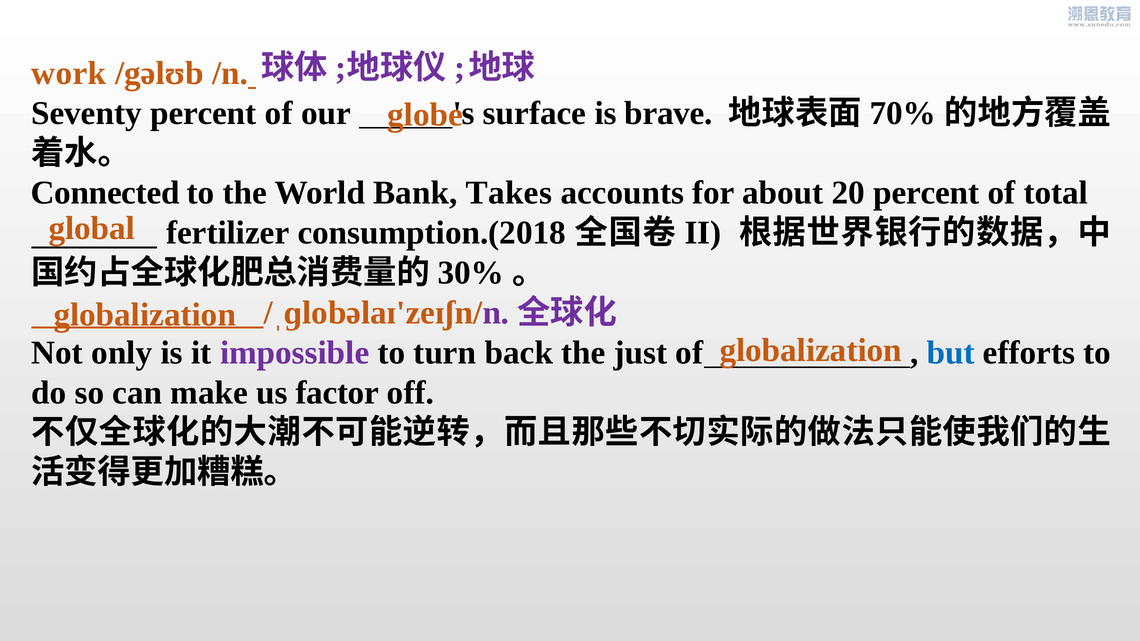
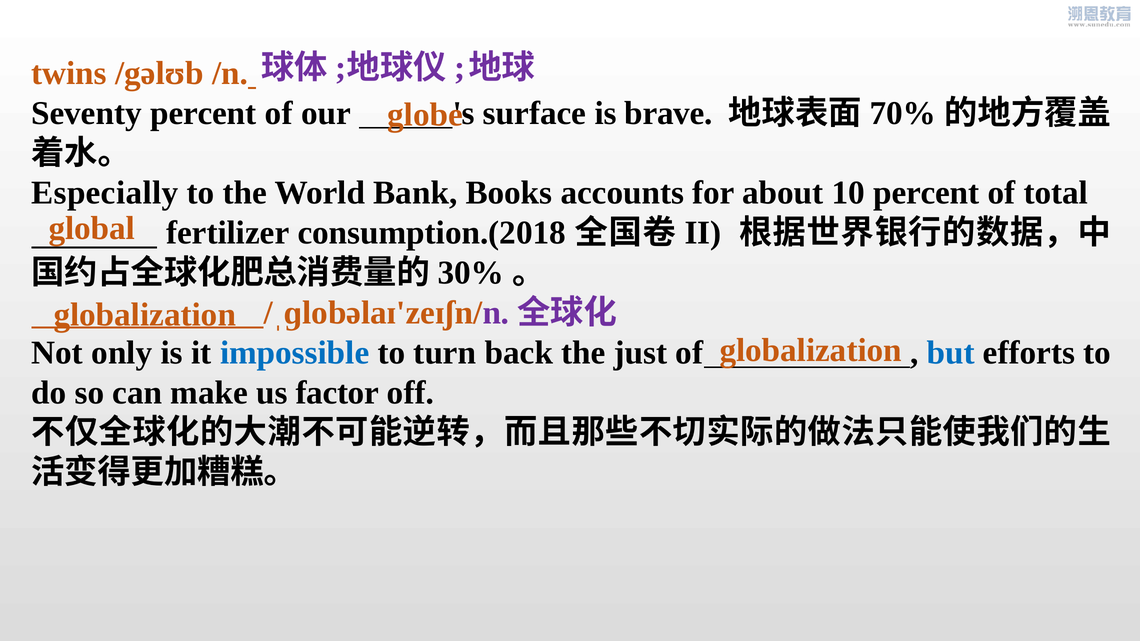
work: work -> twins (69, 73)
Connected: Connected -> Especially (105, 193)
Takes: Takes -> Books (509, 193)
20: 20 -> 10 (848, 193)
impossible colour: purple -> blue (295, 353)
